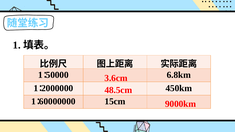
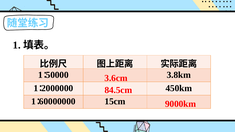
6.8km: 6.8km -> 3.8km (179, 75)
48.5cm: 48.5cm -> 84.5cm (118, 90)
